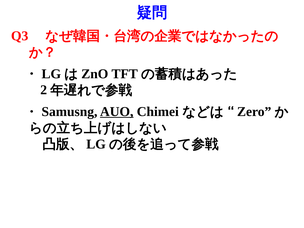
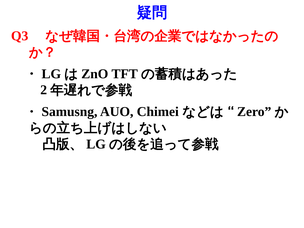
AUO underline: present -> none (117, 112)
